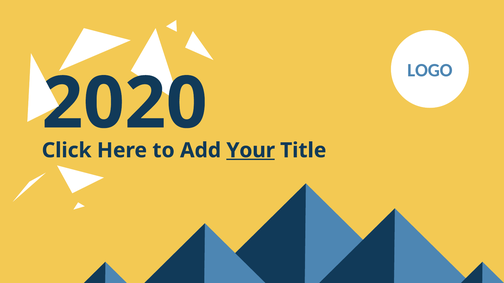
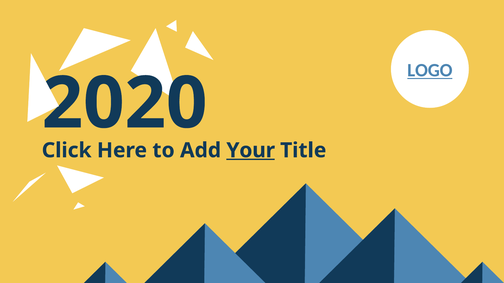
LOGO underline: none -> present (430, 70)
